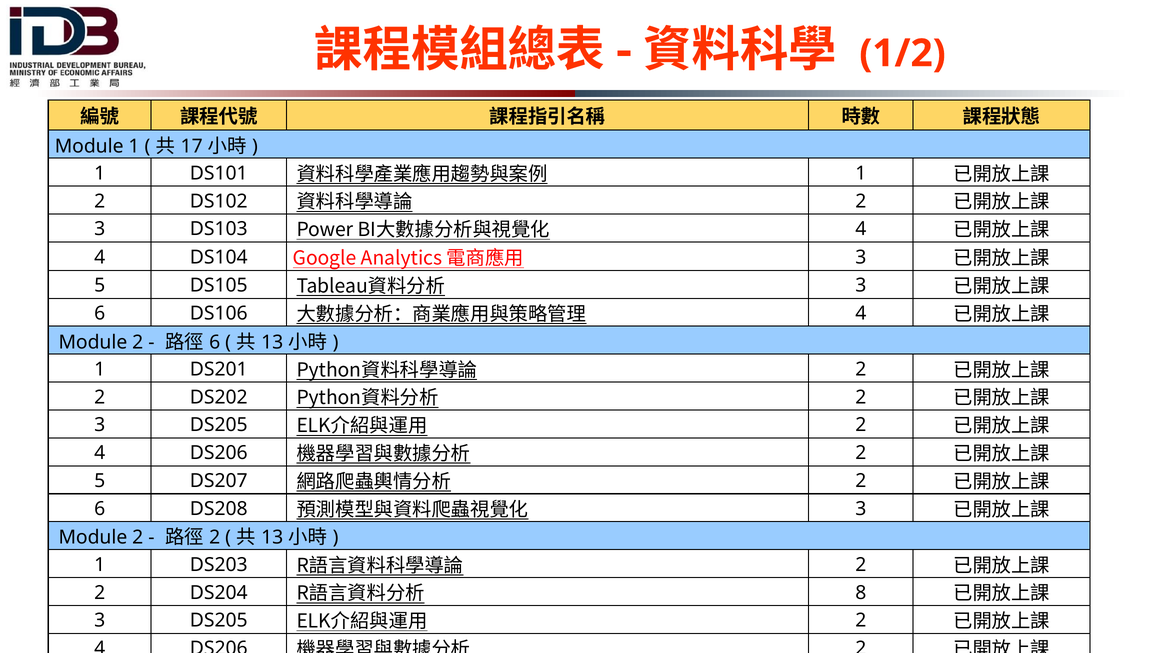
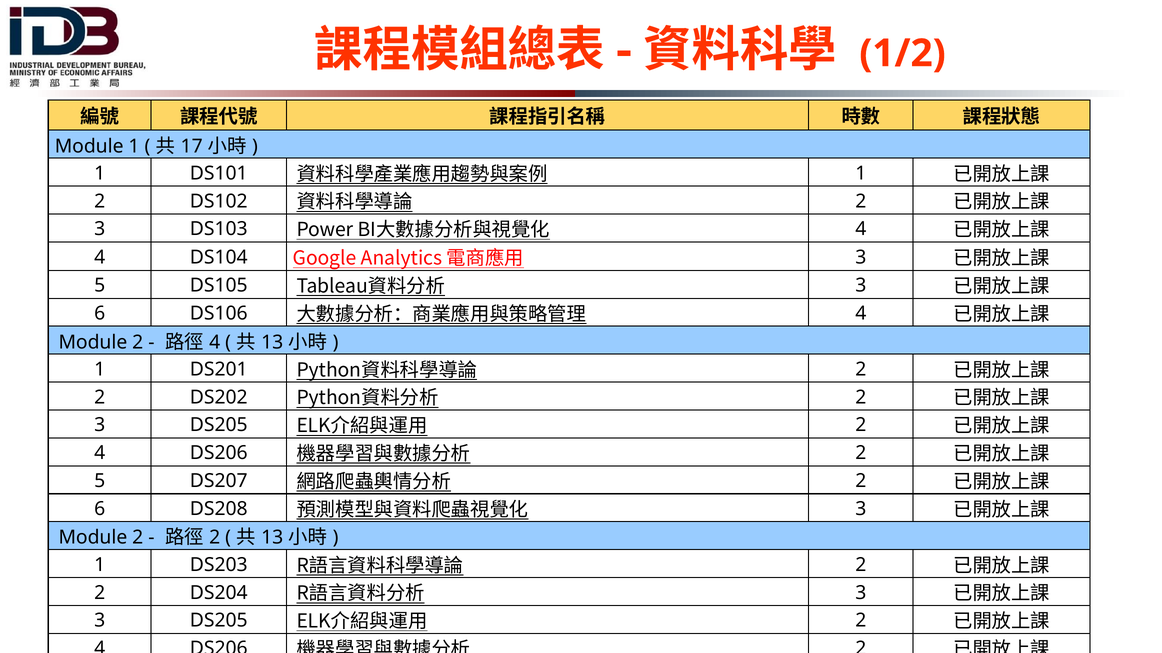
6: 6 -> 4 (215, 342)
8: 8 -> 3 (861, 593)
